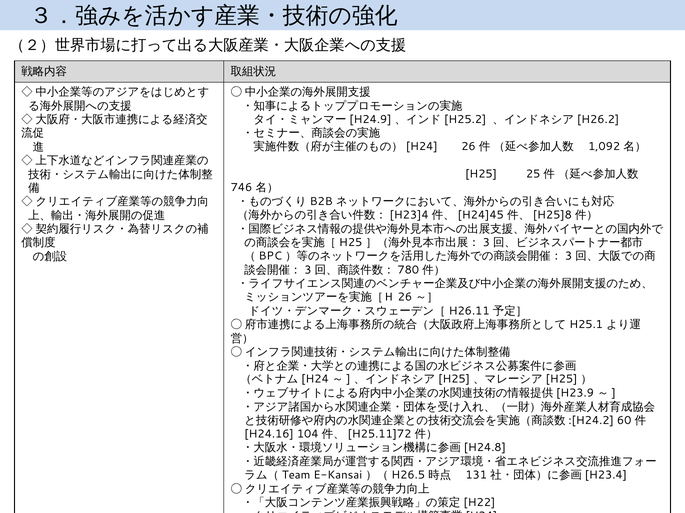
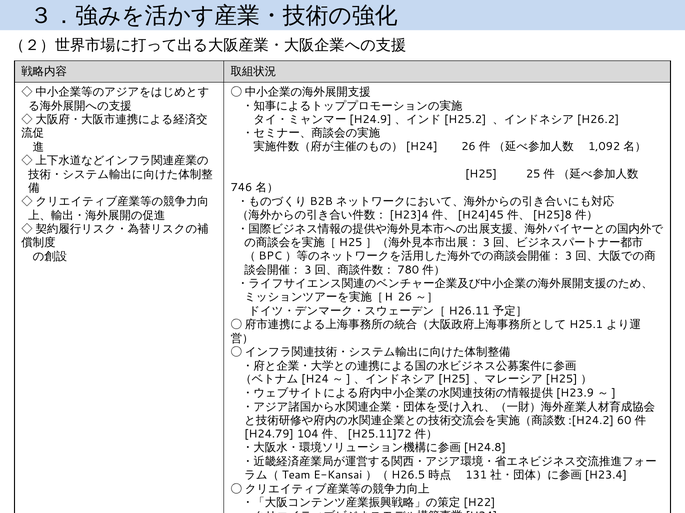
H24.16: H24.16 -> H24.79 (269, 435)
